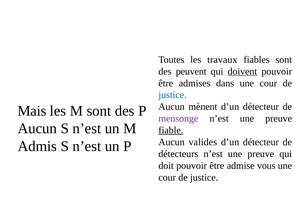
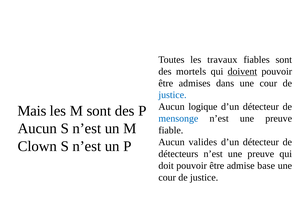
peuvent: peuvent -> mortels (191, 71)
mènent: mènent -> logique (203, 107)
mensonge colour: purple -> blue (178, 119)
fiable underline: present -> none (171, 130)
Admis: Admis -> Clown (37, 146)
vous: vous -> base (266, 166)
